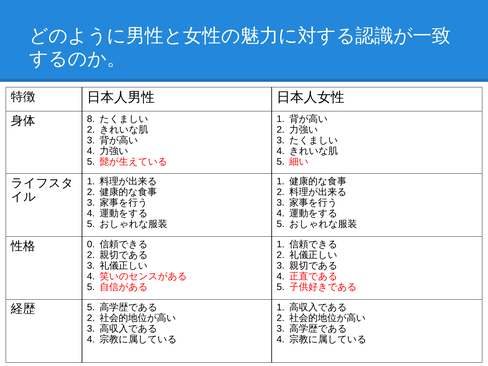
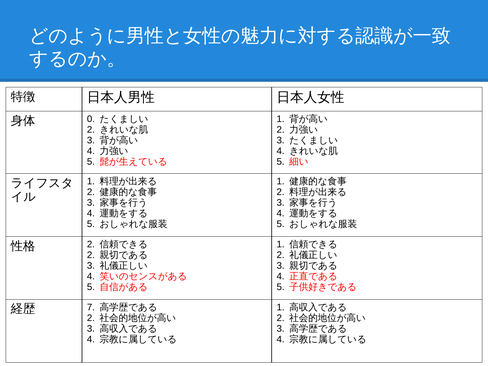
8: 8 -> 0 (91, 119)
0: 0 -> 2 (91, 244)
5: 5 -> 7 (91, 307)
